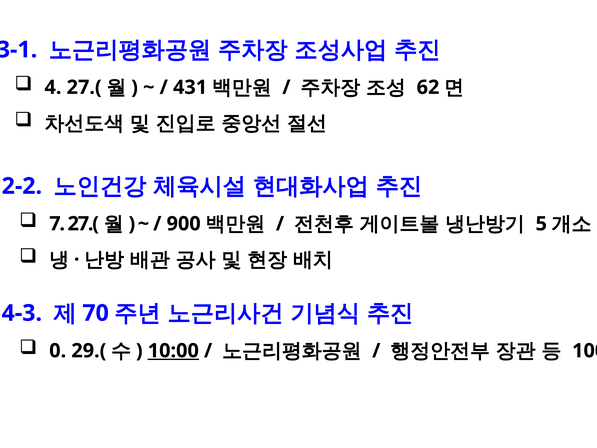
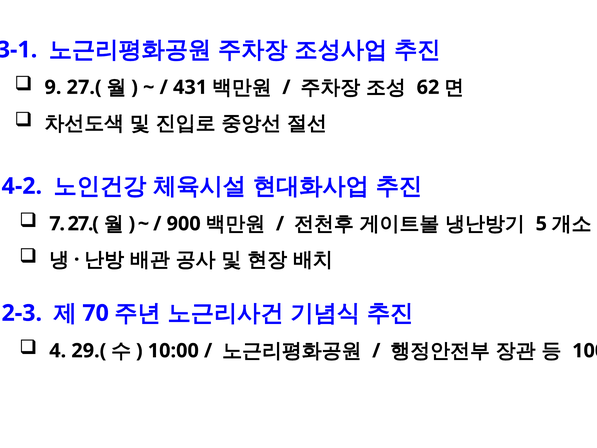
4: 4 -> 9 (53, 87)
2-2: 2-2 -> 4-2 (22, 186)
4-3: 4-3 -> 2-3 (22, 313)
0: 0 -> 4 (58, 351)
10:00 underline: present -> none (173, 351)
